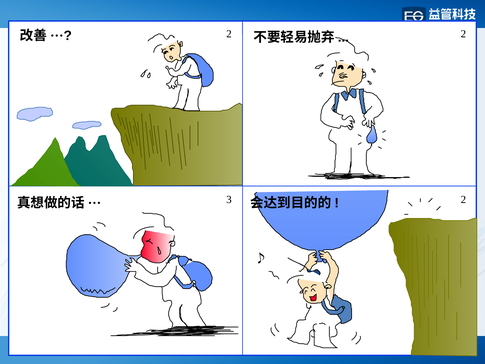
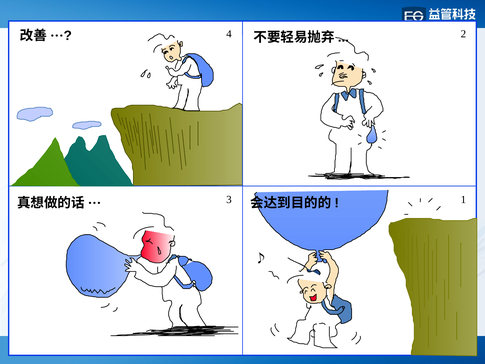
2: 2 -> 4 (229, 34)
3 2: 2 -> 1 (463, 200)
